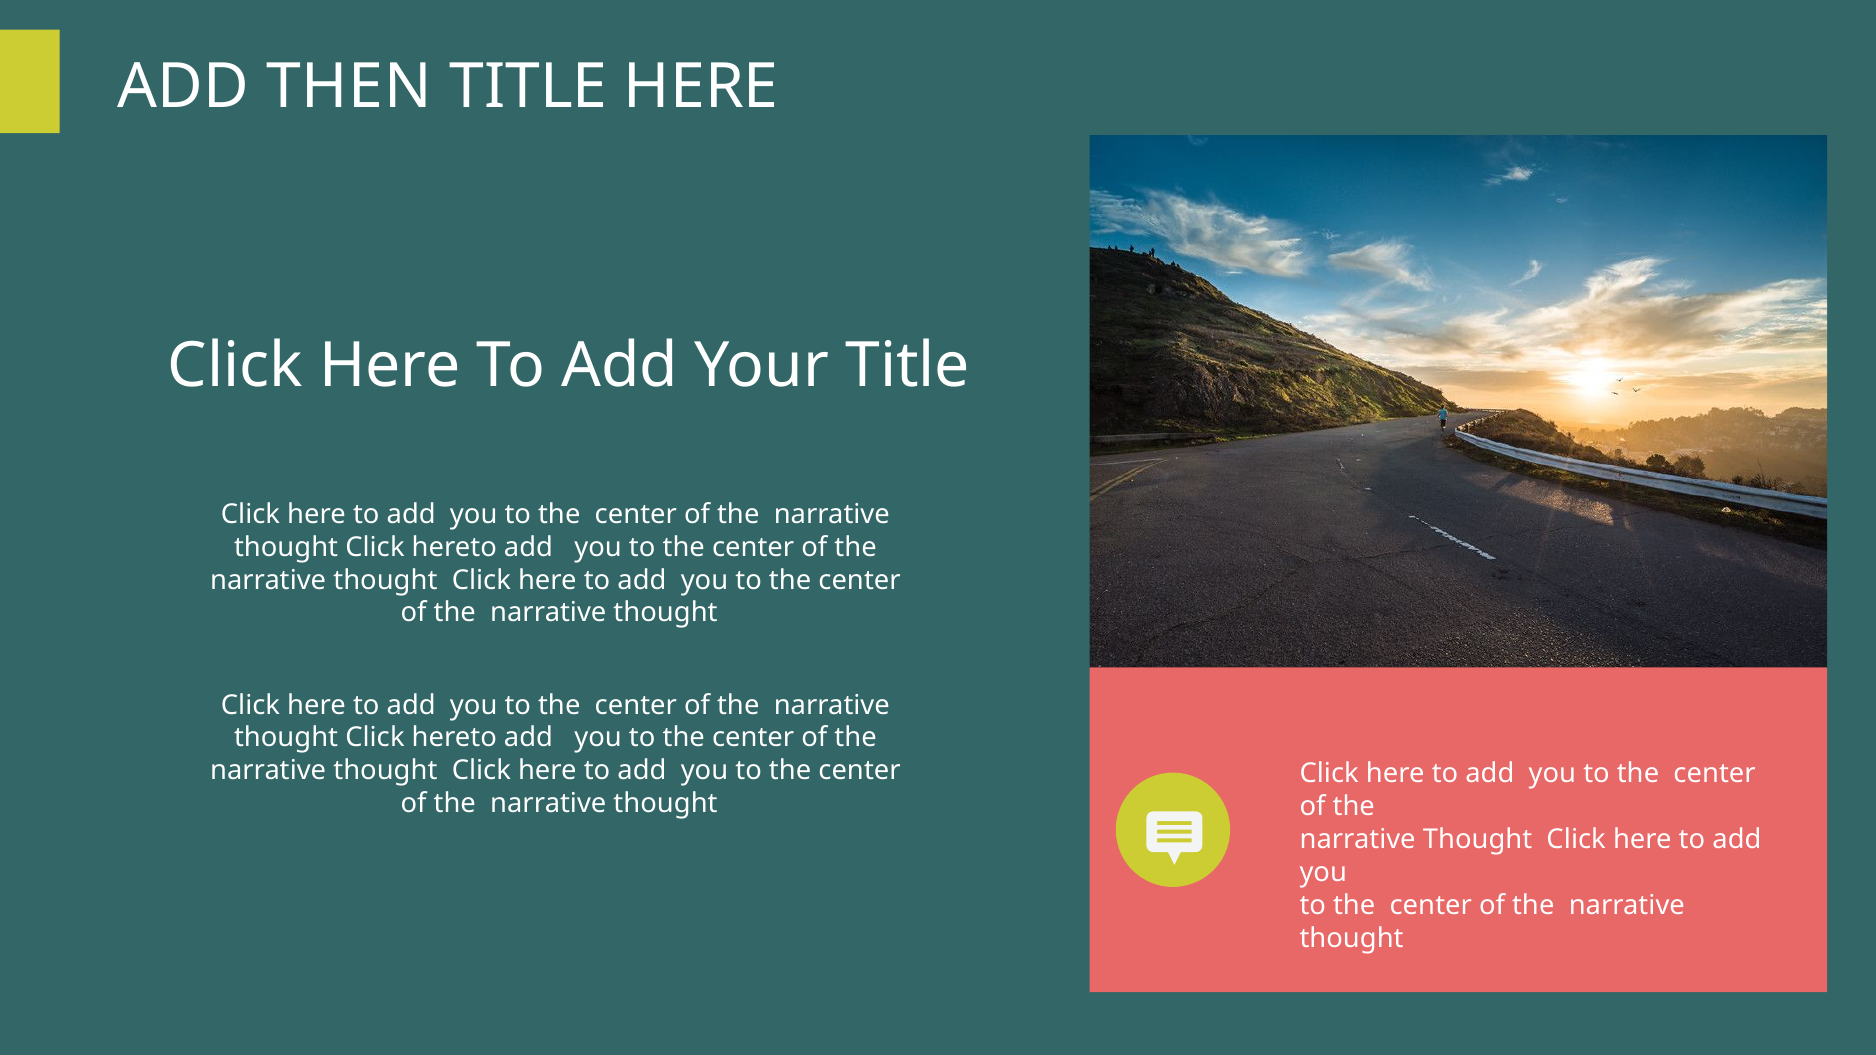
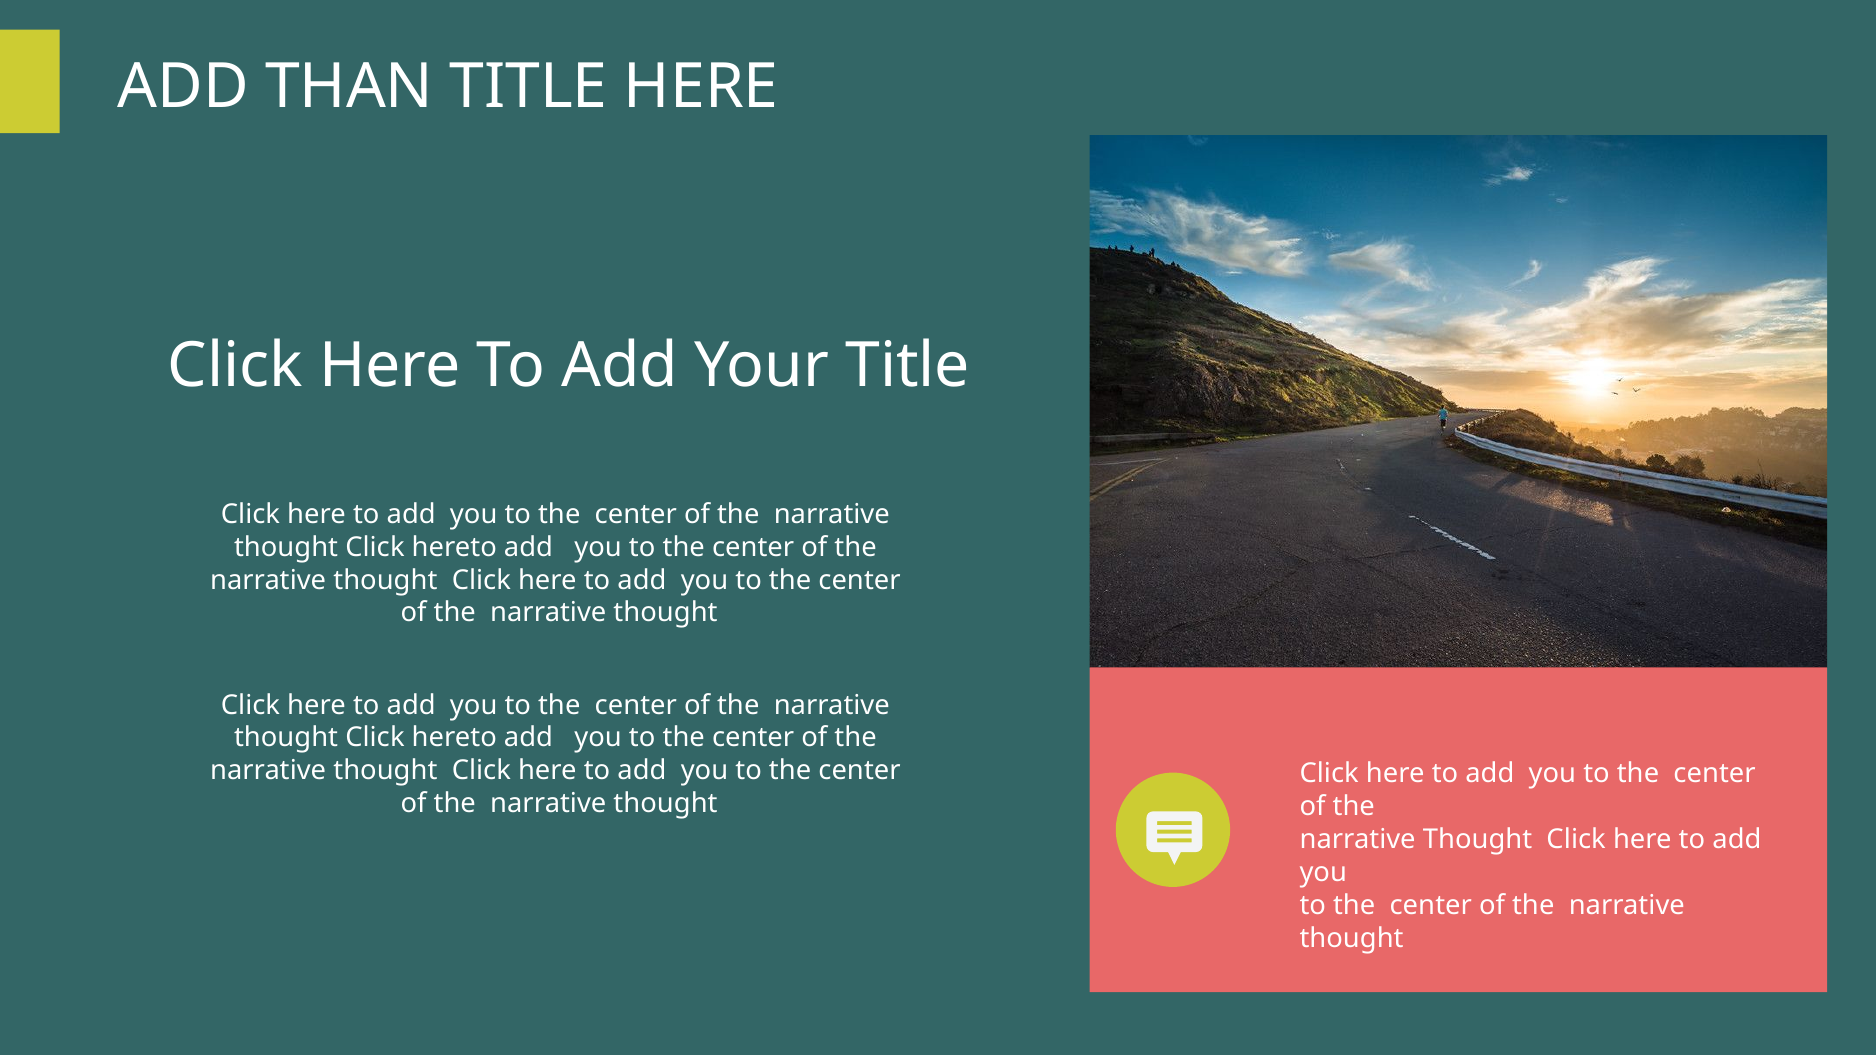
THEN: THEN -> THAN (349, 87)
